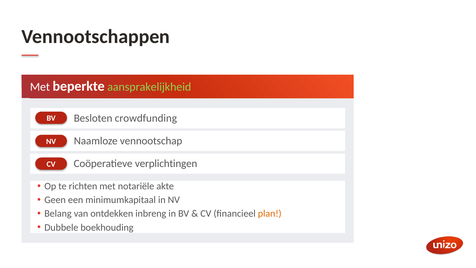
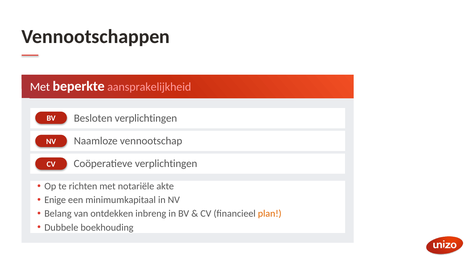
aansprakelijkheid colour: light green -> pink (149, 87)
Besloten crowdfunding: crowdfunding -> verplichtingen (146, 118)
Geen: Geen -> Enige (55, 200)
